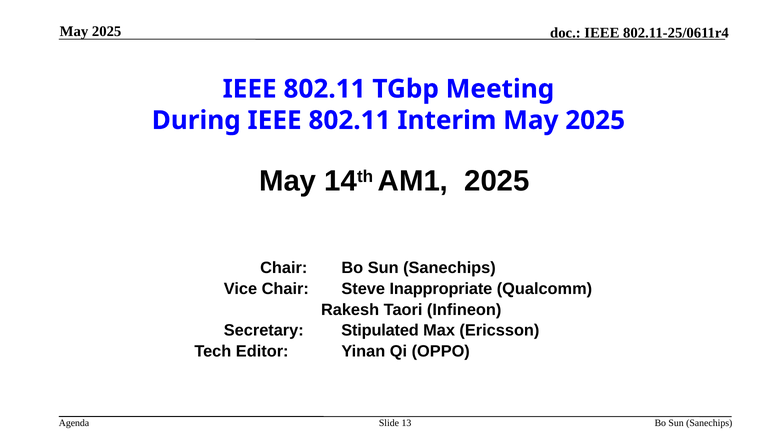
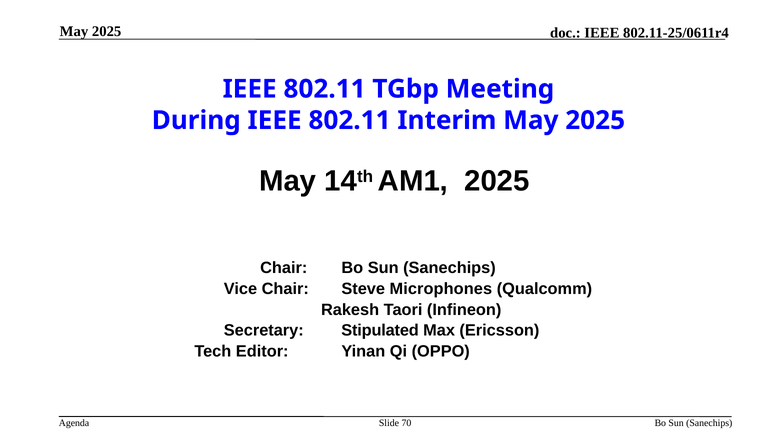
Inappropriate: Inappropriate -> Microphones (441, 289)
13: 13 -> 70 (406, 423)
